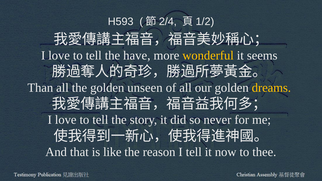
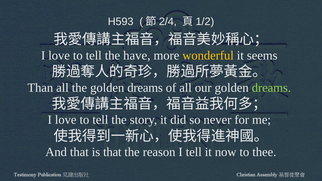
the golden unseen: unseen -> dreams (145, 88)
dreams colour: yellow -> light green (271, 88)
is like: like -> that (112, 152)
